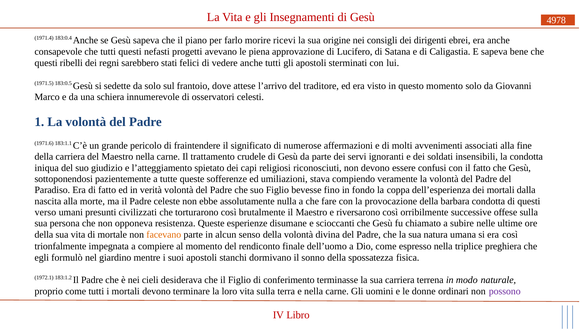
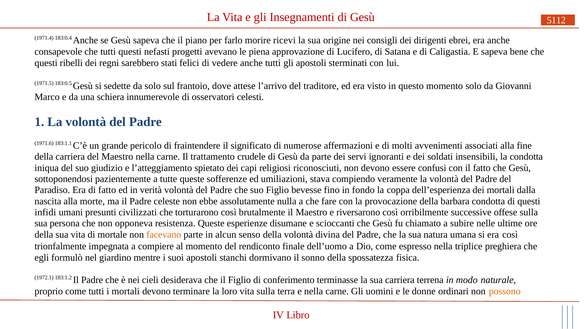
4978: 4978 -> 5112 (556, 20)
verso: verso -> infidi (45, 212)
possono colour: purple -> orange (505, 291)
